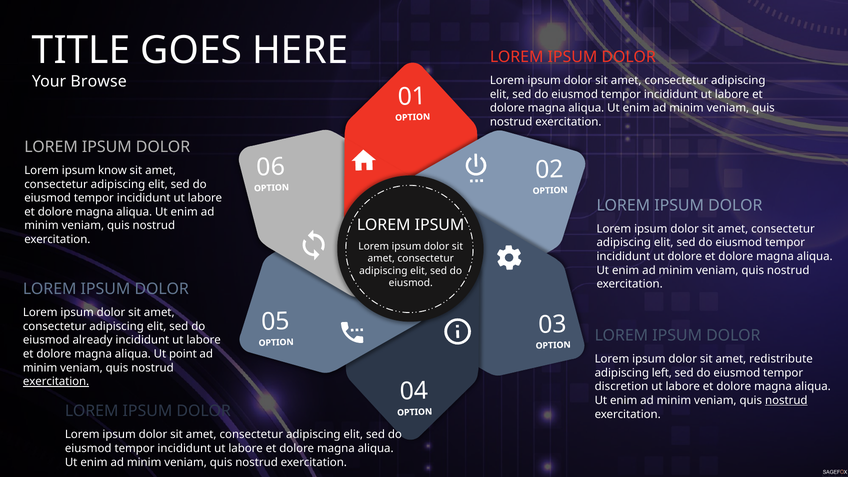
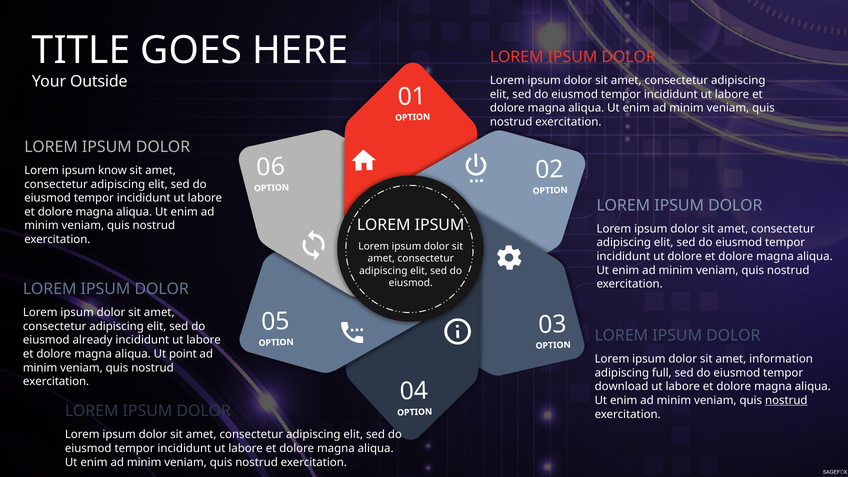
Browse: Browse -> Outside (99, 82)
redistribute: redistribute -> information (781, 359)
left: left -> full (662, 373)
exercitation underline: present -> none (56, 382)
discretion: discretion -> download (621, 387)
